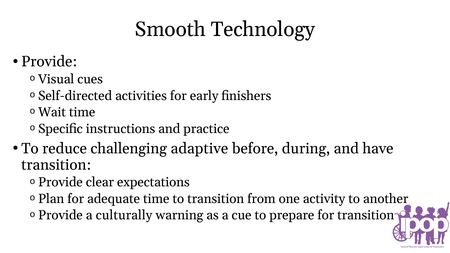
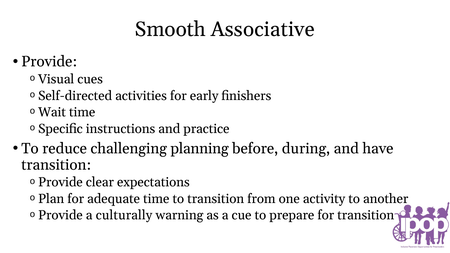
Technology: Technology -> Associative (263, 29)
adaptive: adaptive -> planning (200, 149)
